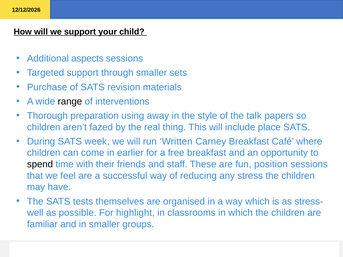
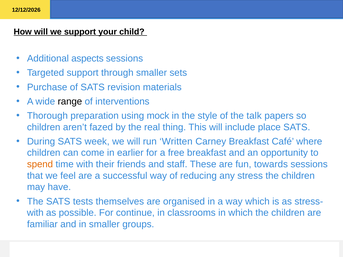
away: away -> mock (158, 116)
spend colour: black -> orange (40, 164)
position: position -> towards (271, 164)
well: well -> with (35, 213)
highlight: highlight -> continue (135, 213)
